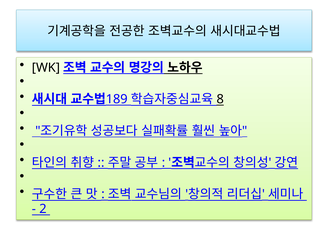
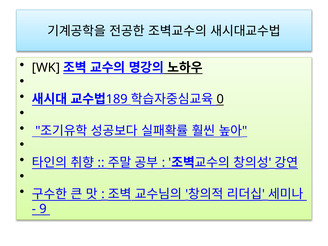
8: 8 -> 0 (220, 99)
2: 2 -> 9 (43, 209)
